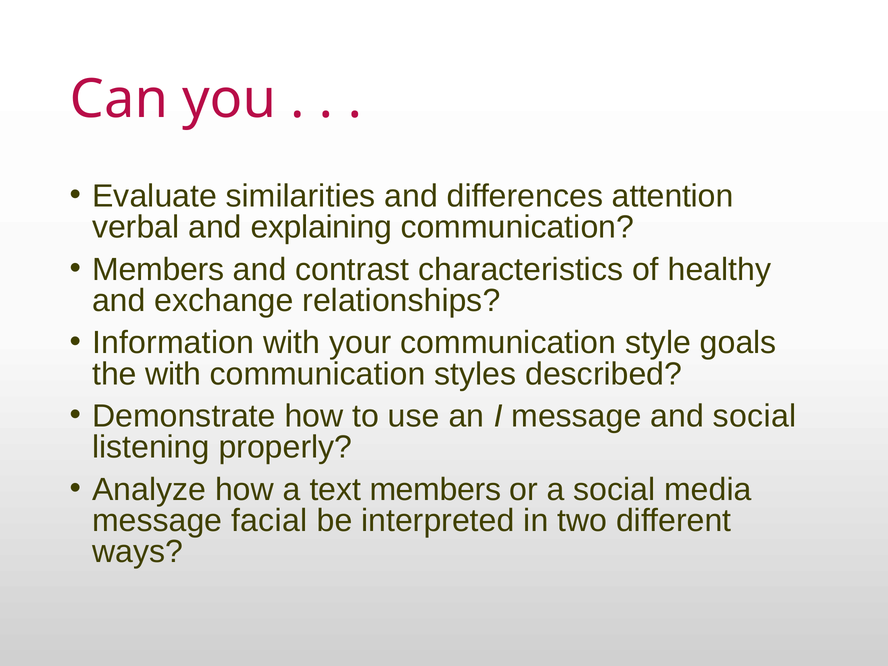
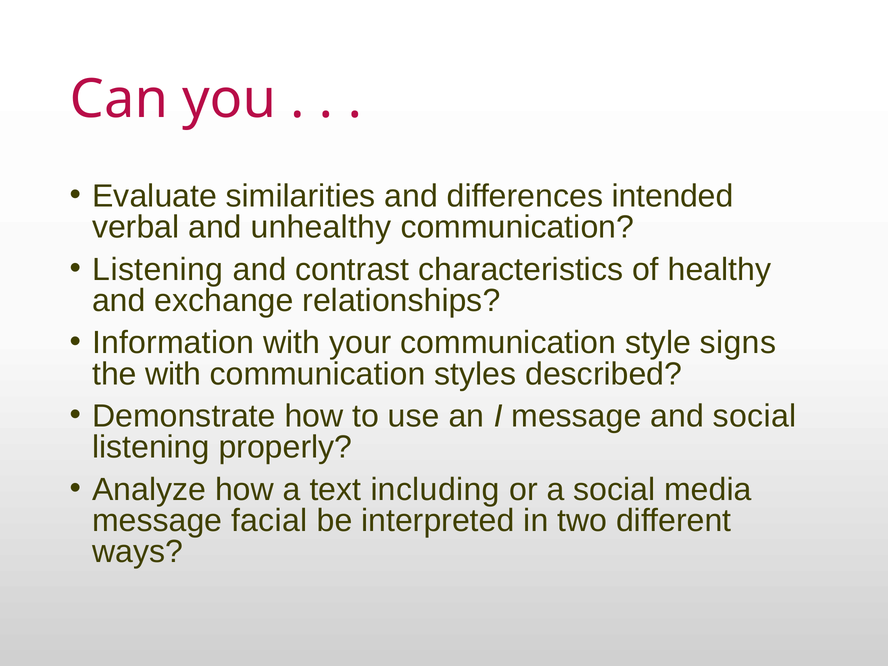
attention: attention -> intended (673, 196)
explaining: explaining -> unhealthy (321, 227)
Members: Members -> Listening (158, 269)
goals: goals -> signs (738, 343)
text members: members -> including (435, 490)
